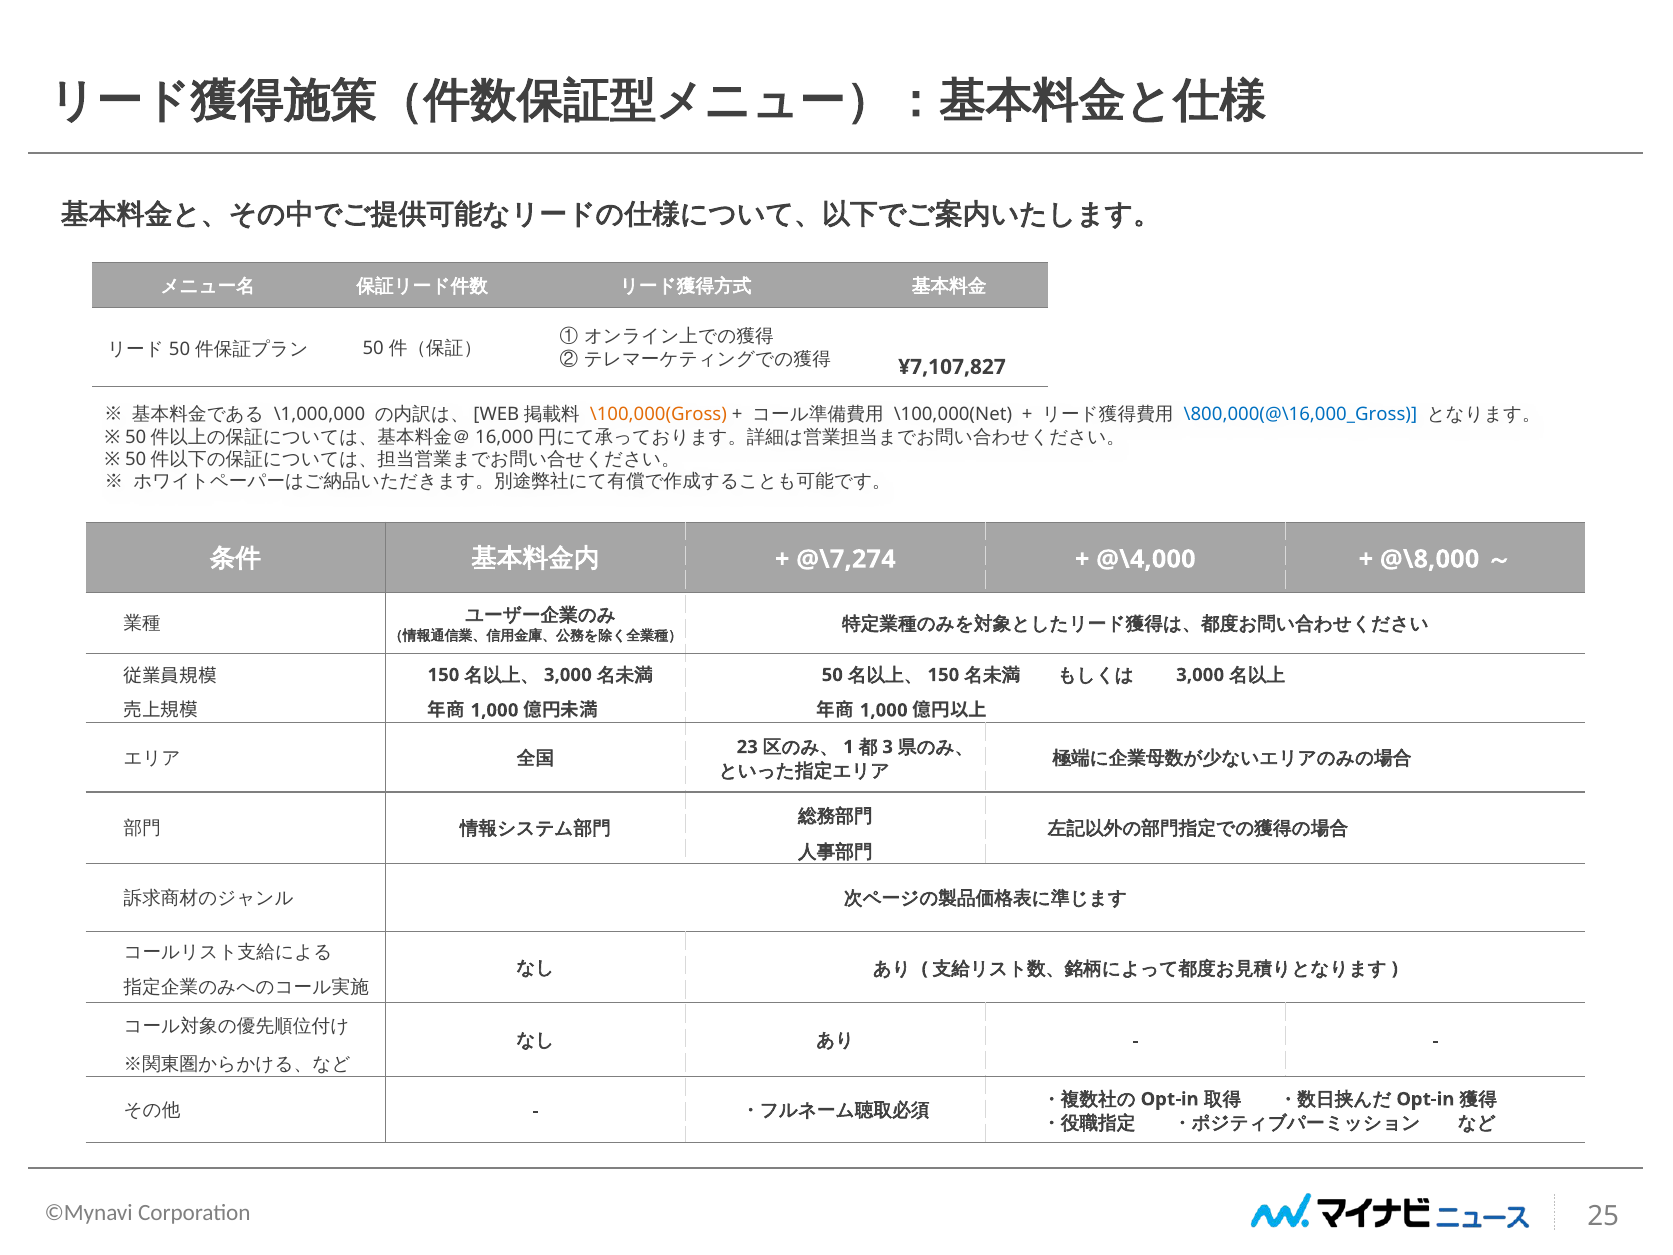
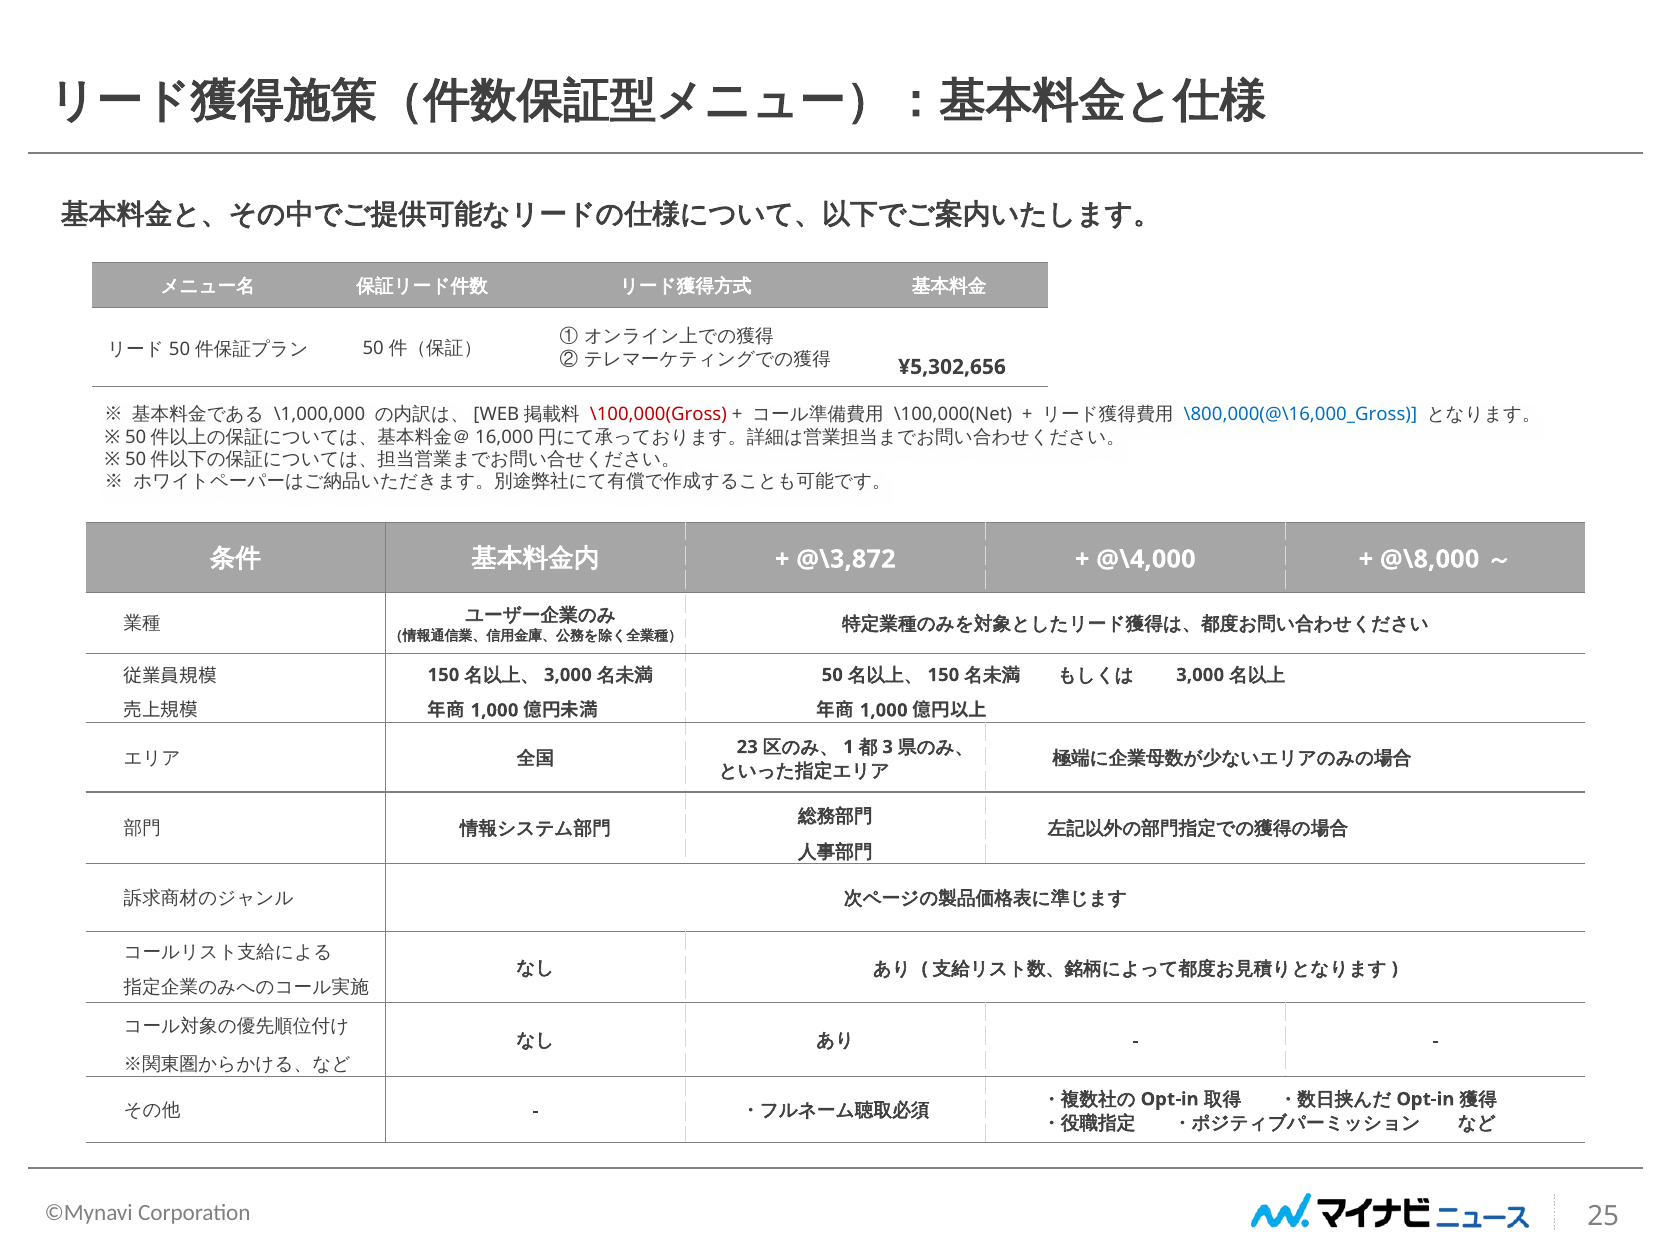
¥7,107,827: ¥7,107,827 -> ¥5,302,656 (952, 367)
\100,000(Gross colour: orange -> red (658, 415)
@\7,274: @\7,274 -> @\3,872 (846, 559)
